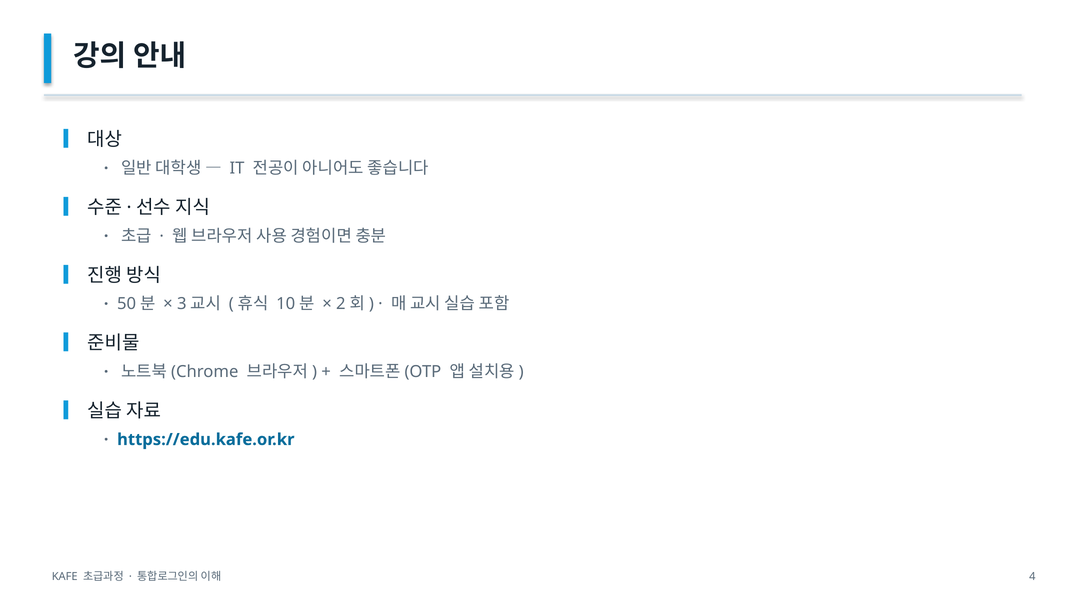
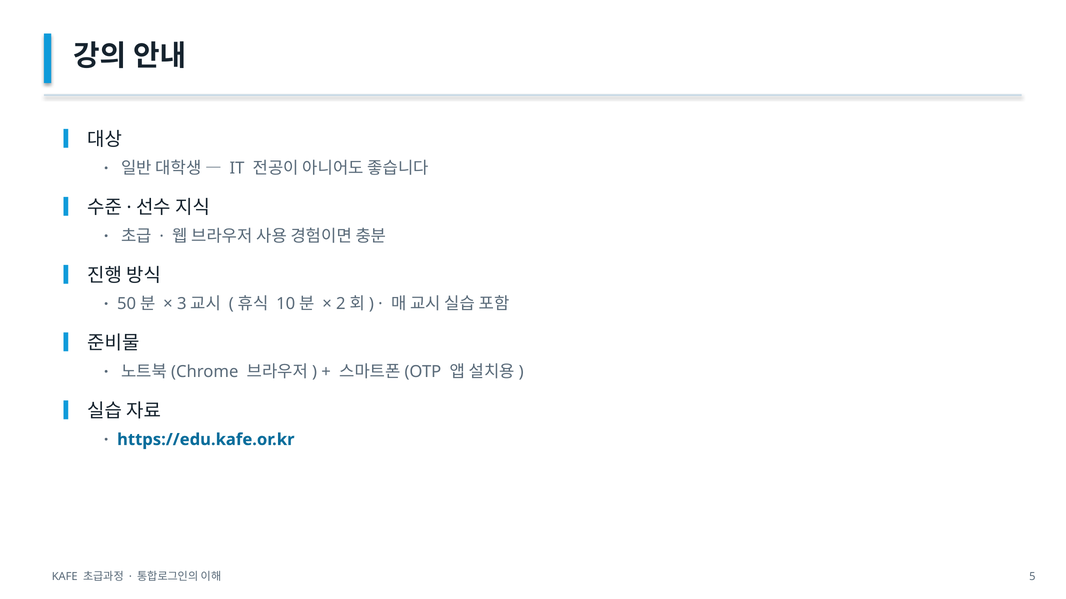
4: 4 -> 5 (1032, 577)
